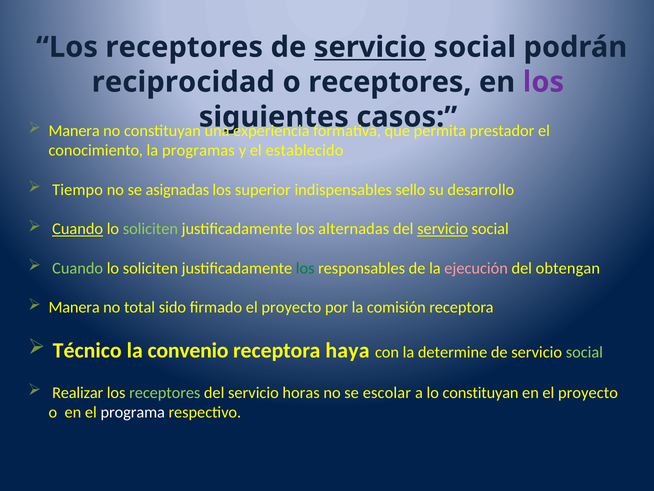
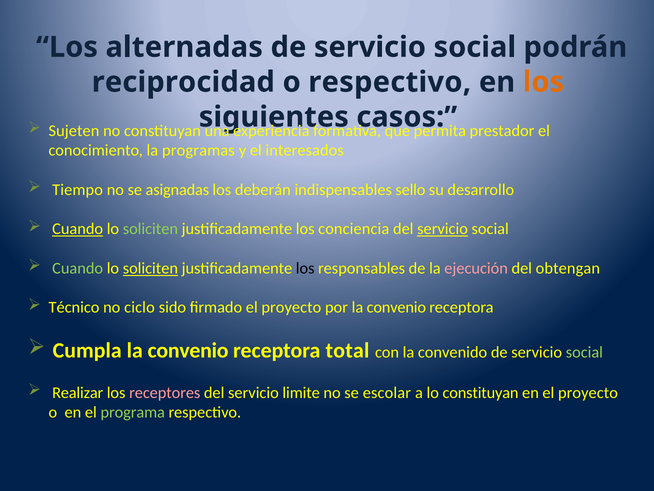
receptores: receptores -> alternadas (184, 47)
servicio underline: present -> none (370, 47)
o receptores: receptores -> respectivo (390, 82)
los colour: purple -> orange (543, 82)
Manera: Manera -> Sujeten (74, 131)
establecido: establecido -> interesados (305, 150)
superior: superior -> deberán (263, 189)
alternadas: alternadas -> conciencia (354, 229)
soliciten underline: none -> present (150, 268)
los colour: green -> black (305, 268)
Manera: Manera -> Técnico (74, 307)
total: total -> ciclo (139, 307)
por la comisión: comisión -> convenio (396, 307)
Técnico: Técnico -> Cumpla (87, 350)
haya: haya -> total (347, 350)
determine: determine -> convenido (453, 352)
receptores colour: light green -> pink (165, 392)
horas: horas -> limite (301, 392)
programa colour: white -> light green (133, 412)
